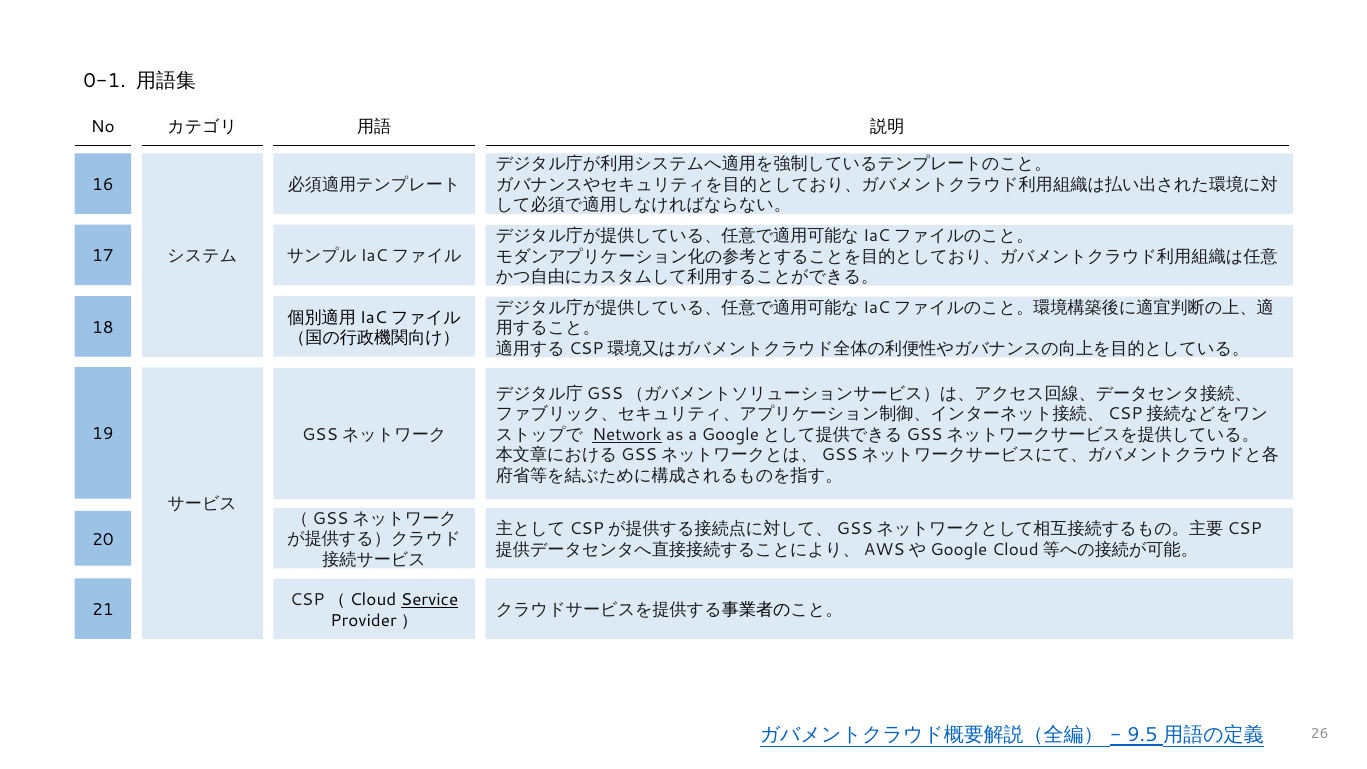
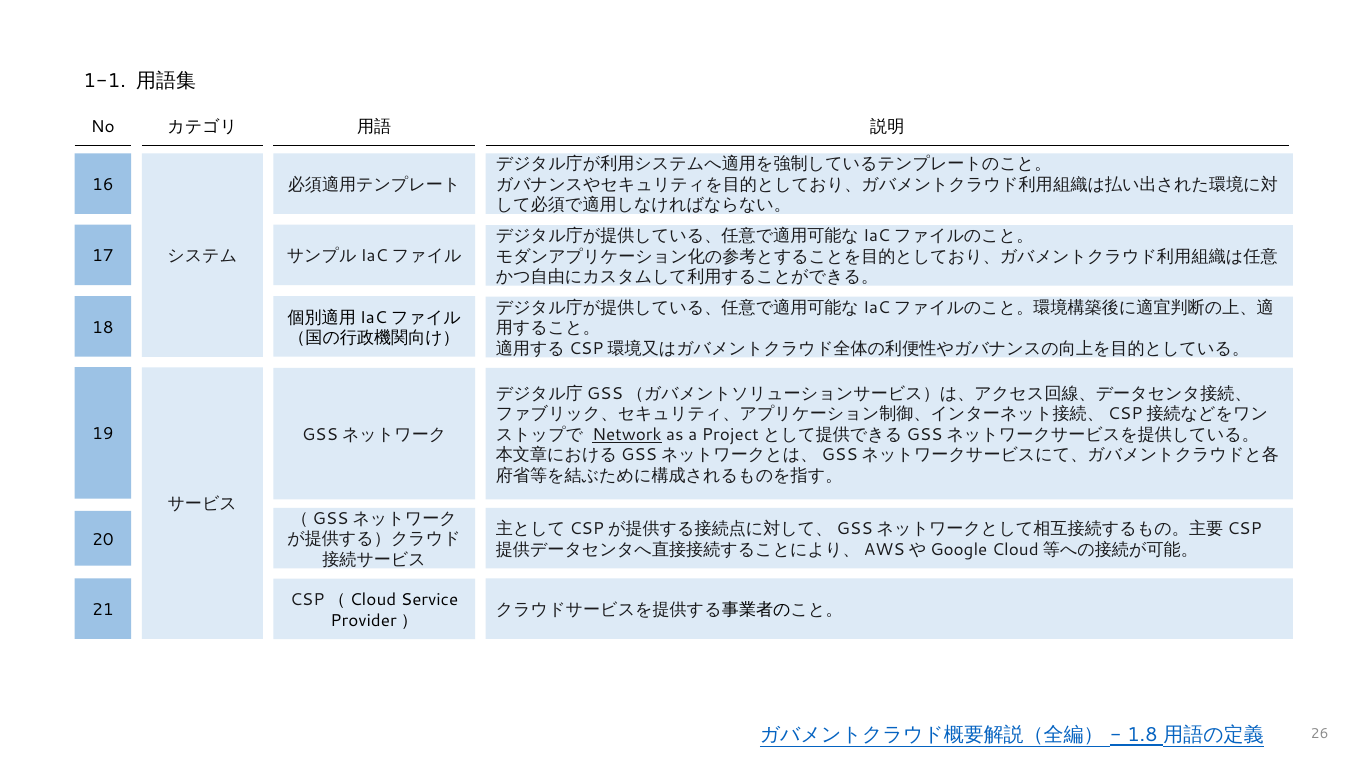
0-1: 0-1 -> 1-1 (105, 81)
Google: Google -> Project (730, 435)
Service underline: present -> none (430, 600)
9.5: 9.5 -> 1.8 (1142, 735)
